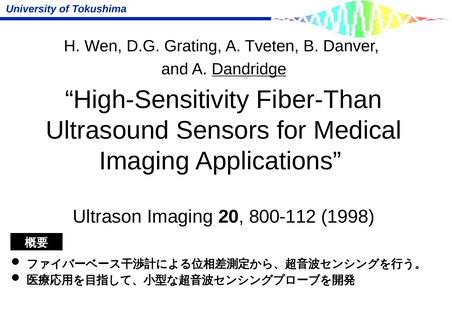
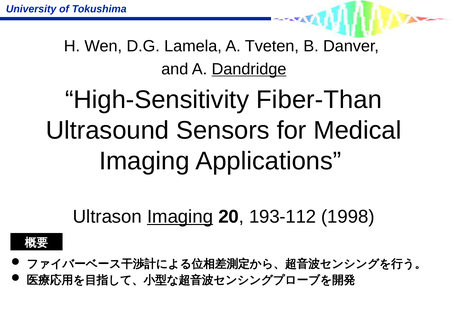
Grating: Grating -> Lamela (193, 46)
Imaging underline: none -> present (180, 217)
800-112: 800-112 -> 193-112 (283, 217)
